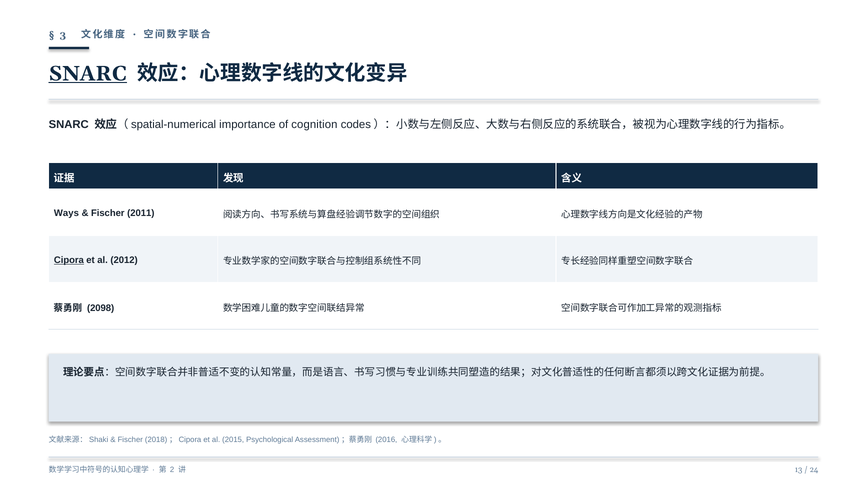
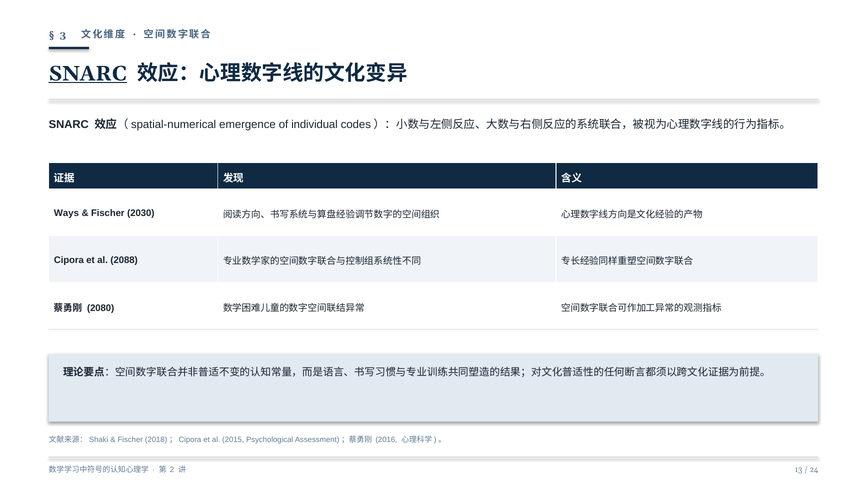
importance: importance -> emergence (247, 125)
cognition: cognition -> individual (314, 125)
2011: 2011 -> 2030 (141, 213)
Cipora underline: present -> none (69, 260)
2012: 2012 -> 2088 (124, 260)
2098: 2098 -> 2080 (101, 308)
